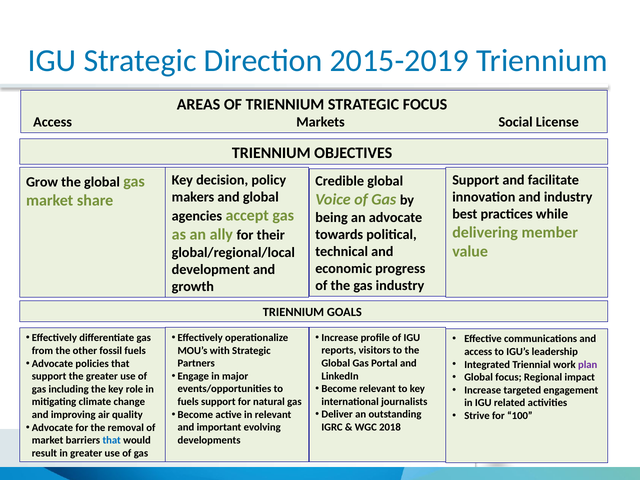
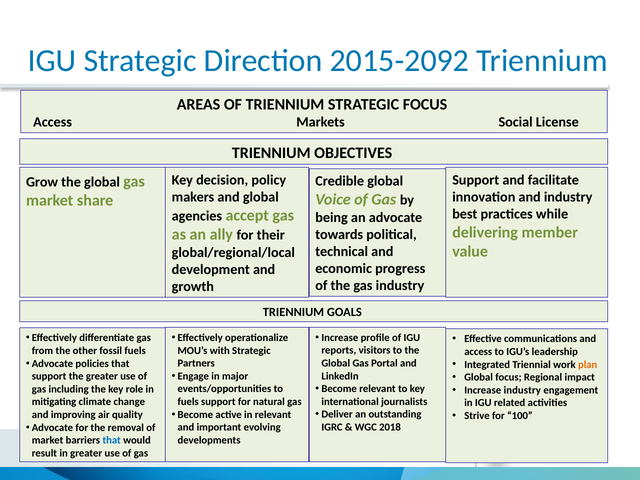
2015-2019: 2015-2019 -> 2015-2092 (399, 61)
plan colour: purple -> orange (588, 365)
Increase targeted: targeted -> industry (522, 390)
